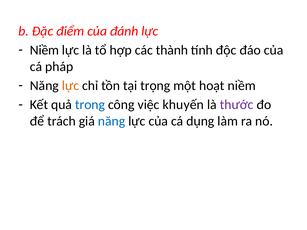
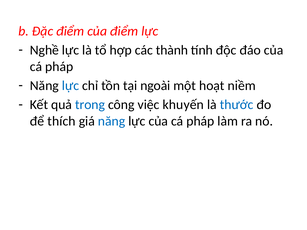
của đánh: đánh -> điểm (124, 31)
Niềm: Niềm -> Nghề (44, 50)
lực colour: orange -> blue (70, 86)
trọng: trọng -> ngoài (155, 86)
thước colour: purple -> blue (237, 105)
trách: trách -> thích (61, 121)
lực của cá dụng: dụng -> pháp (200, 121)
